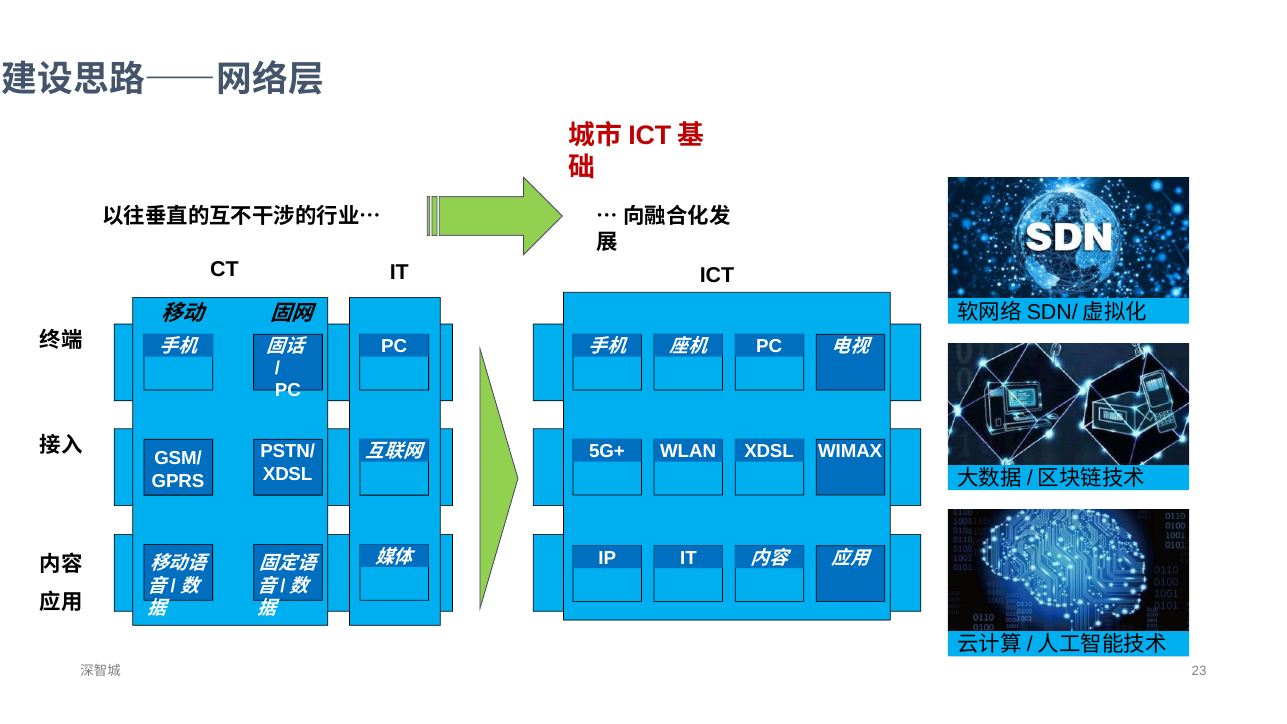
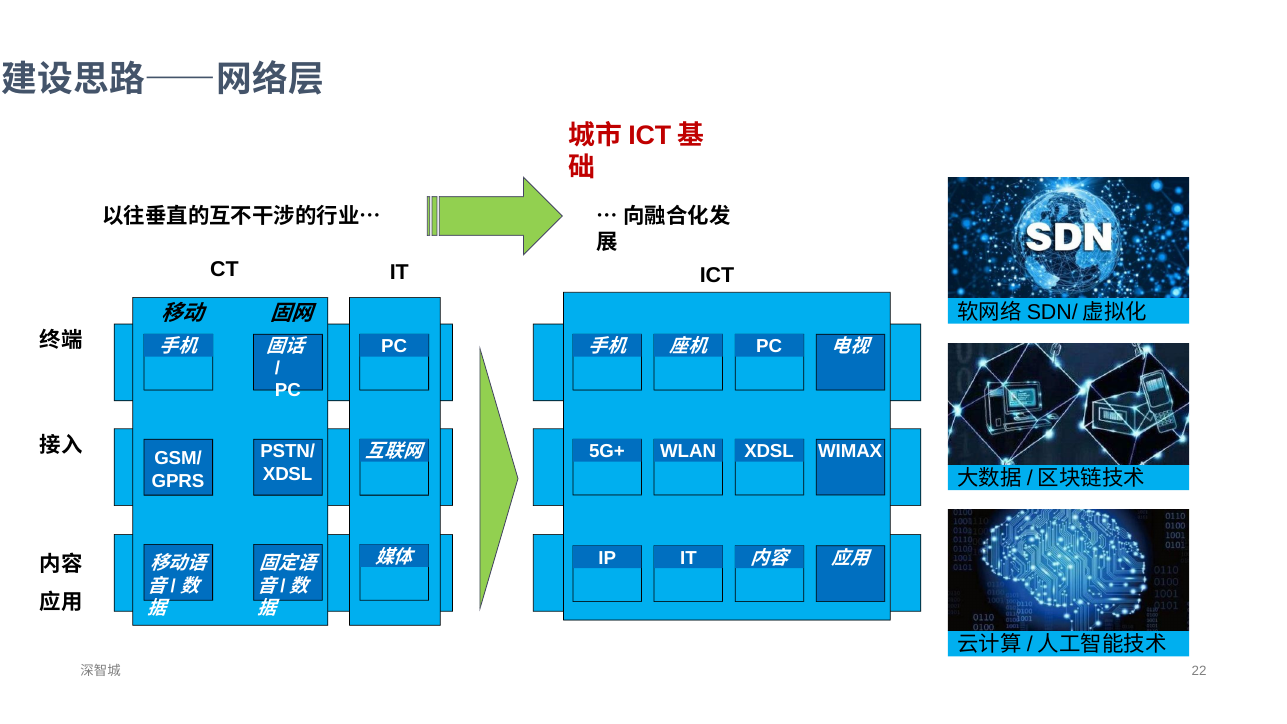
23: 23 -> 22 (1199, 671)
